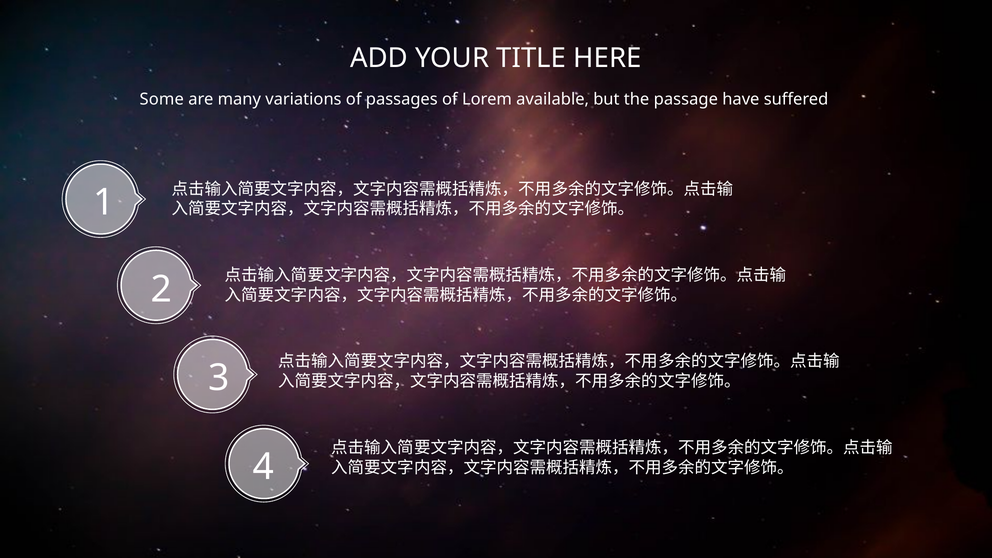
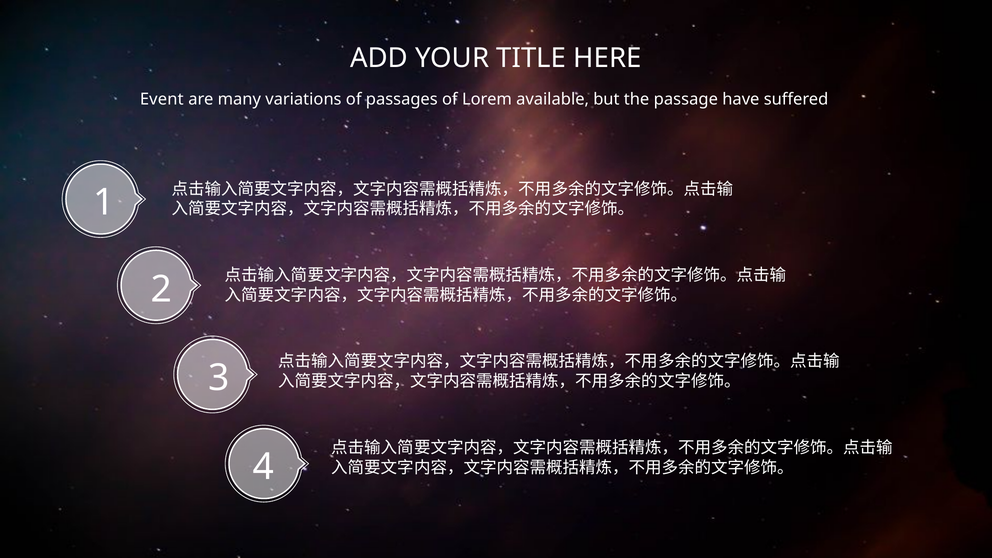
Some: Some -> Event (162, 99)
